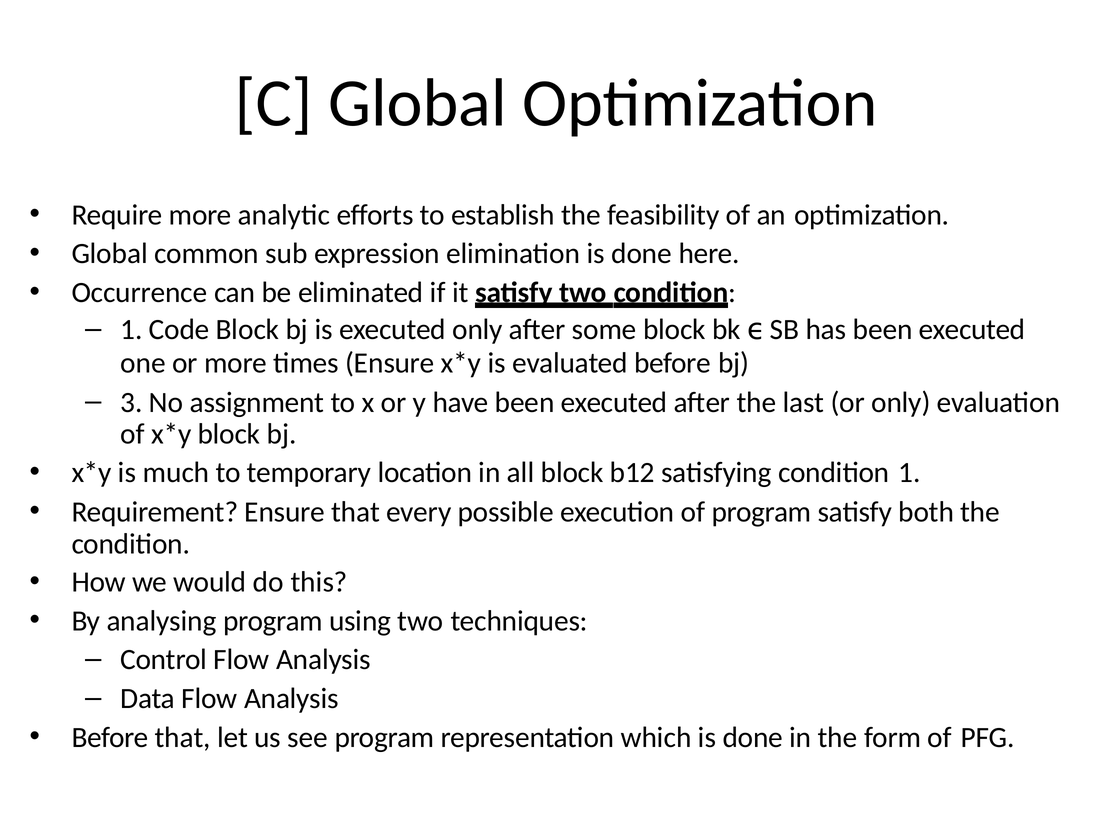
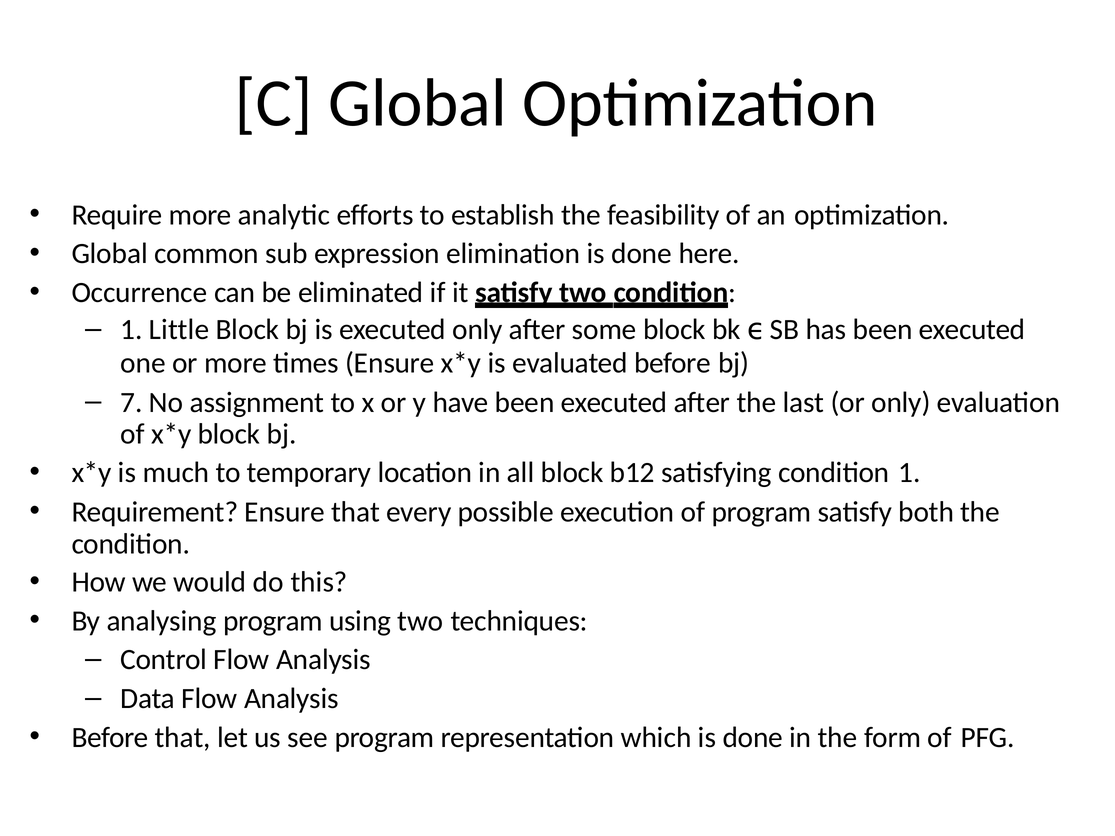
Code: Code -> Little (179, 330)
3: 3 -> 7 (131, 403)
